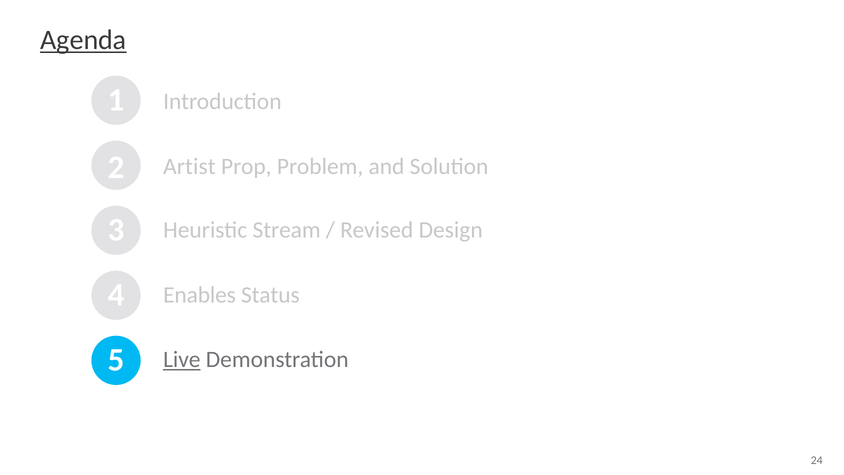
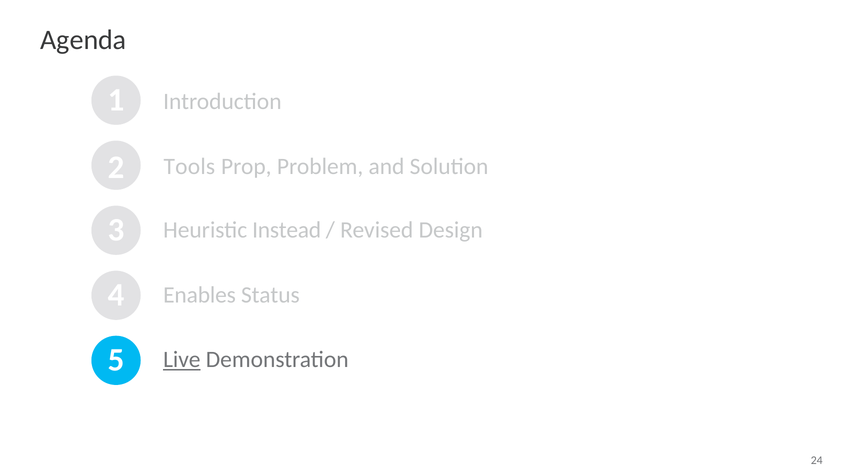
Agenda underline: present -> none (83, 40)
Artist: Artist -> Tools (189, 166)
Stream: Stream -> Instead (287, 230)
